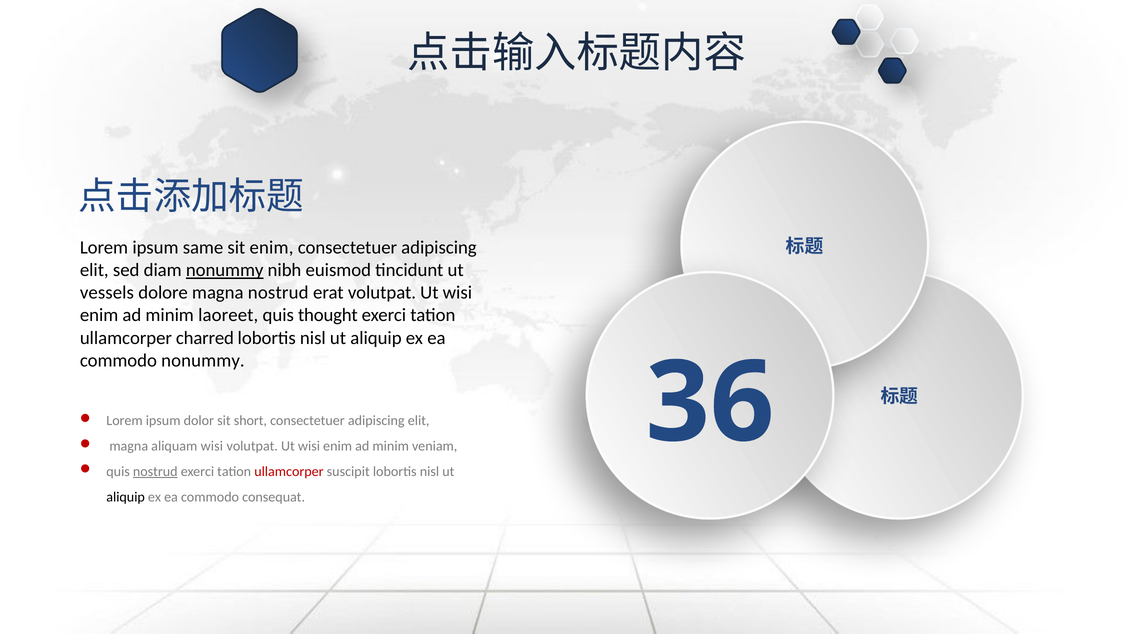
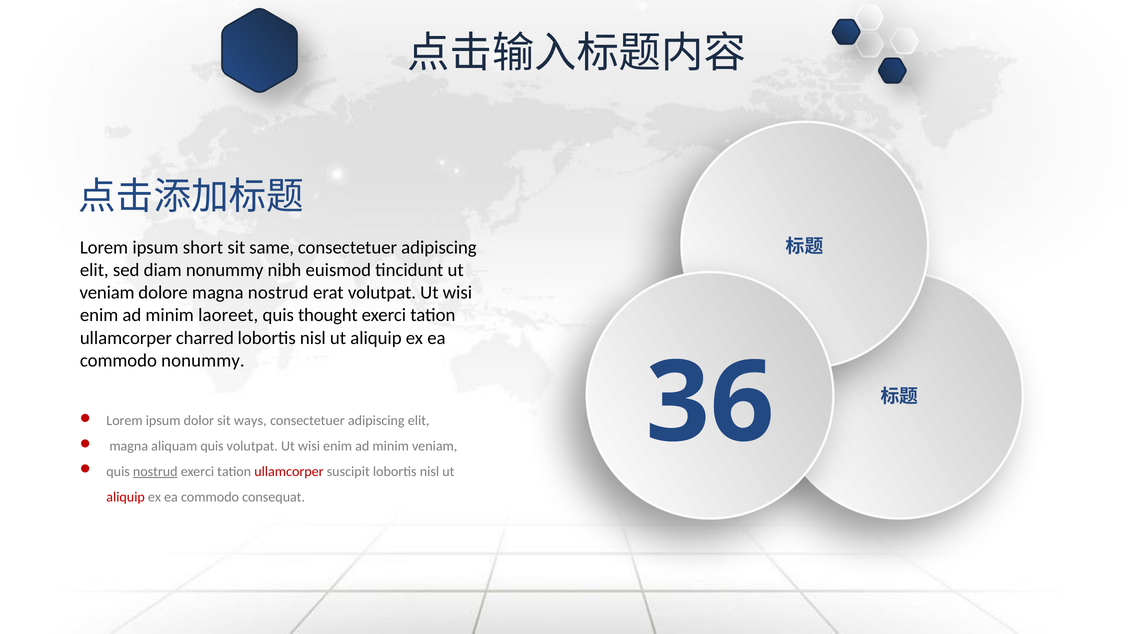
same: same -> short (203, 248)
sit enim: enim -> same (272, 248)
nonummy underline: present -> none (225, 270)
vessels: vessels -> veniam (107, 293)
short: short -> ways (250, 421)
aliquam wisi: wisi -> quis (212, 447)
aliquip colour: black -> red (126, 497)
